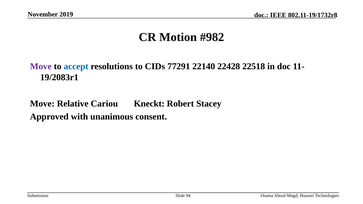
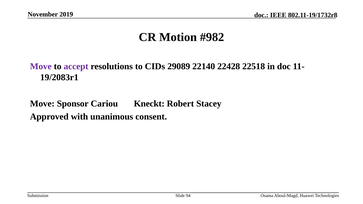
accept colour: blue -> purple (76, 66)
77291: 77291 -> 29089 (179, 66)
Relative: Relative -> Sponsor (73, 104)
